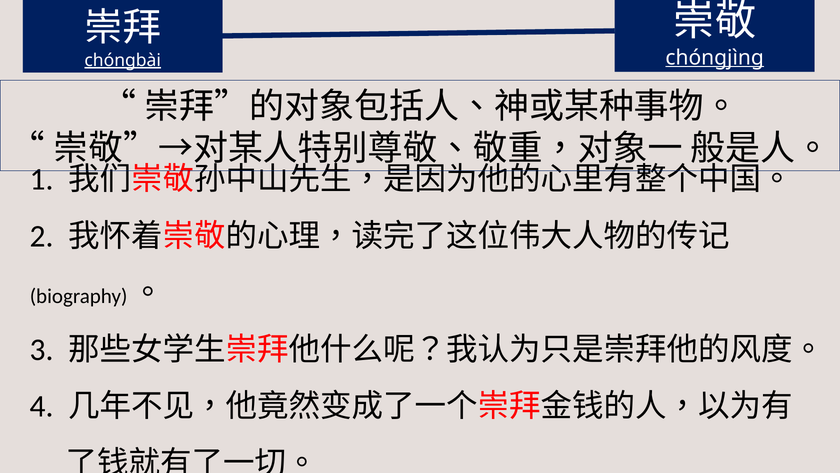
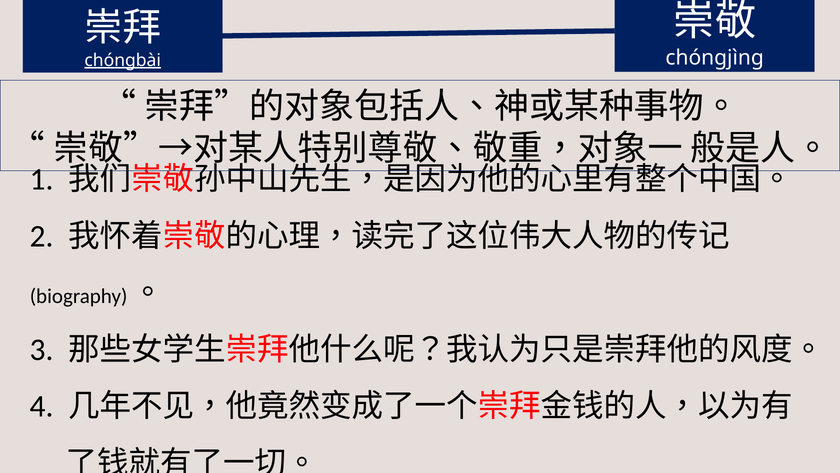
chóngjìng underline: present -> none (715, 58)
